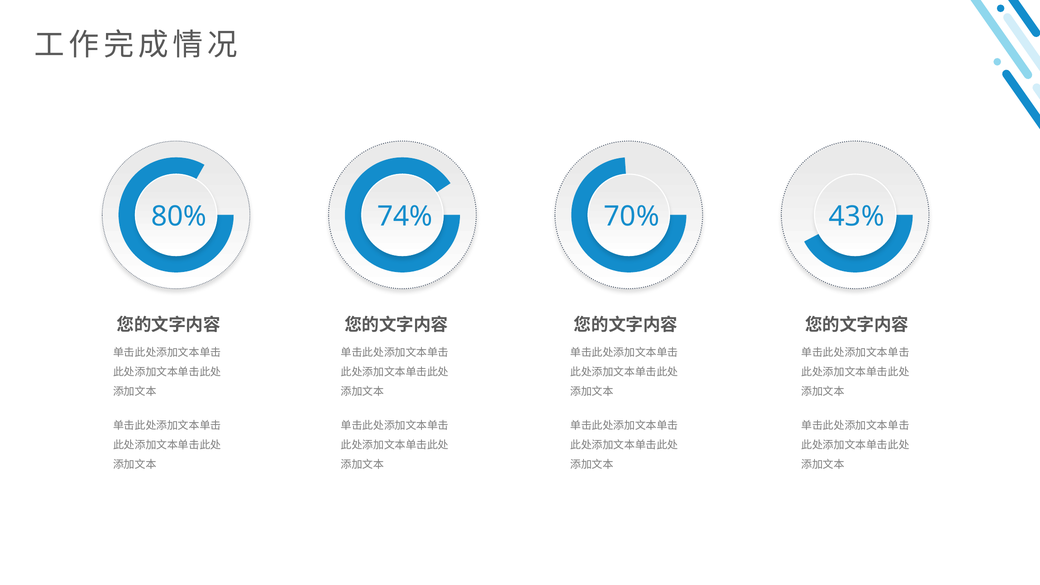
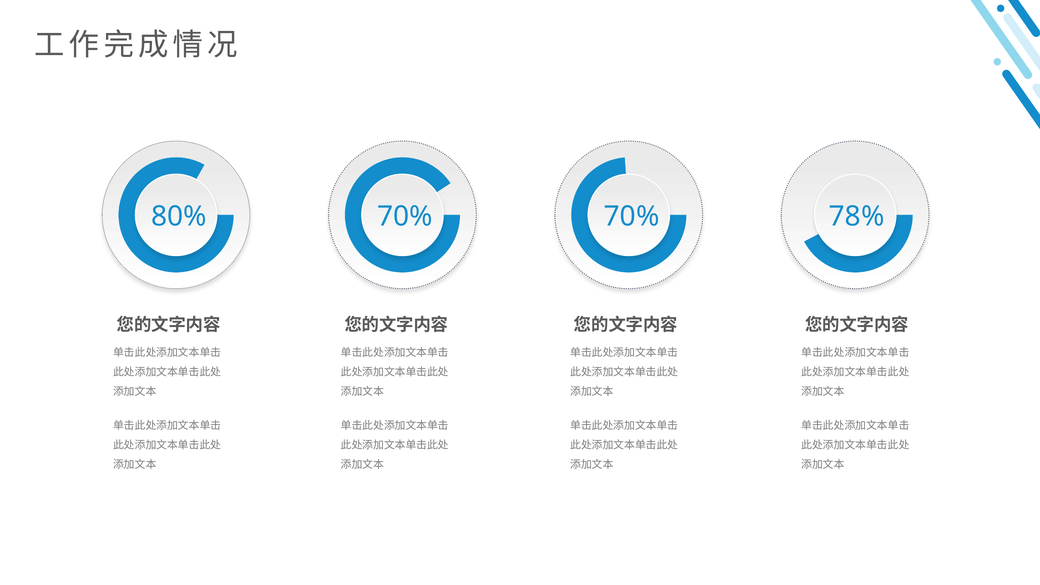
80% 74%: 74% -> 70% (405, 217)
43%: 43% -> 78% (857, 217)
